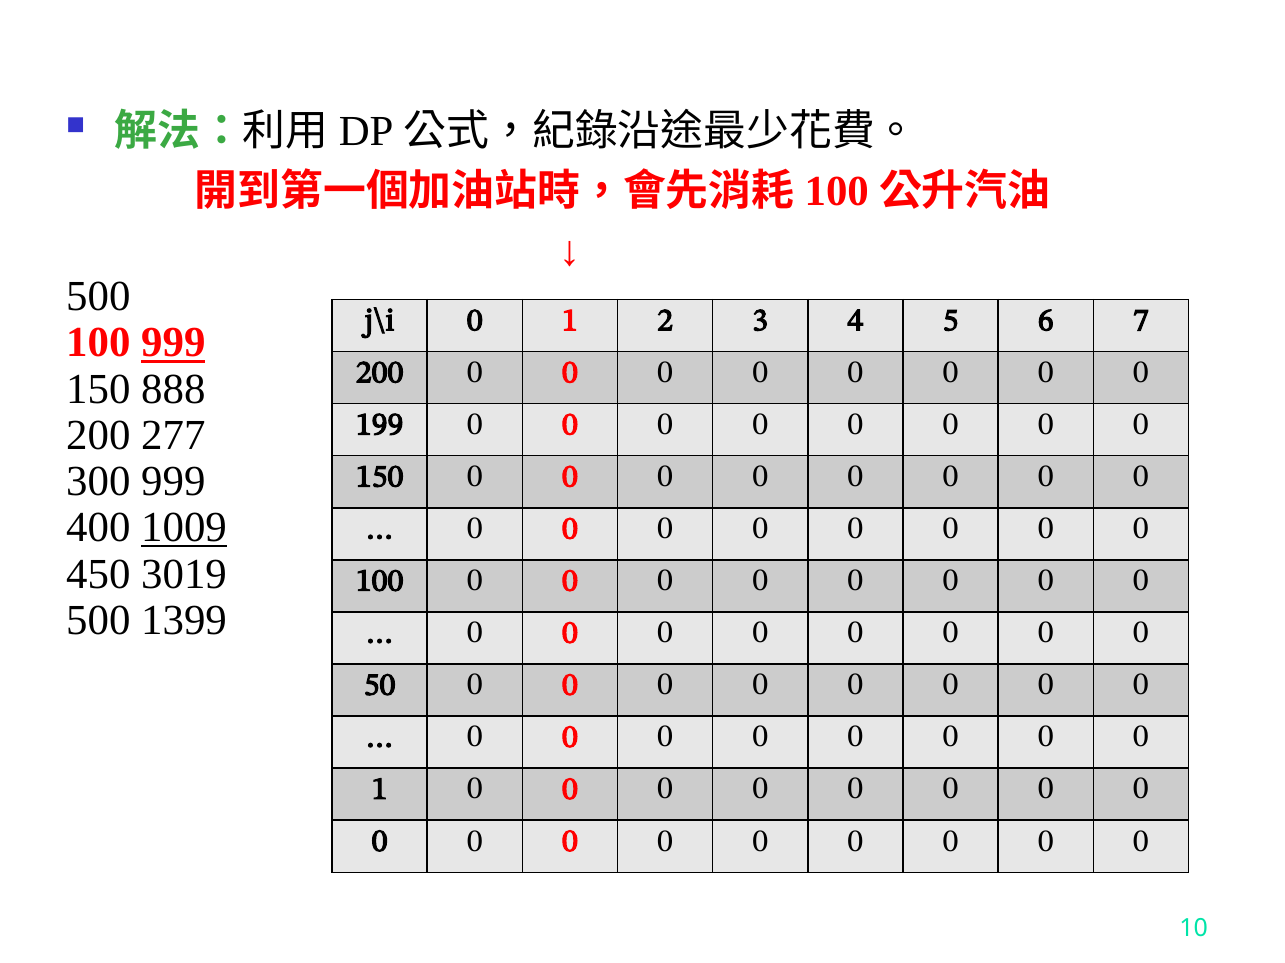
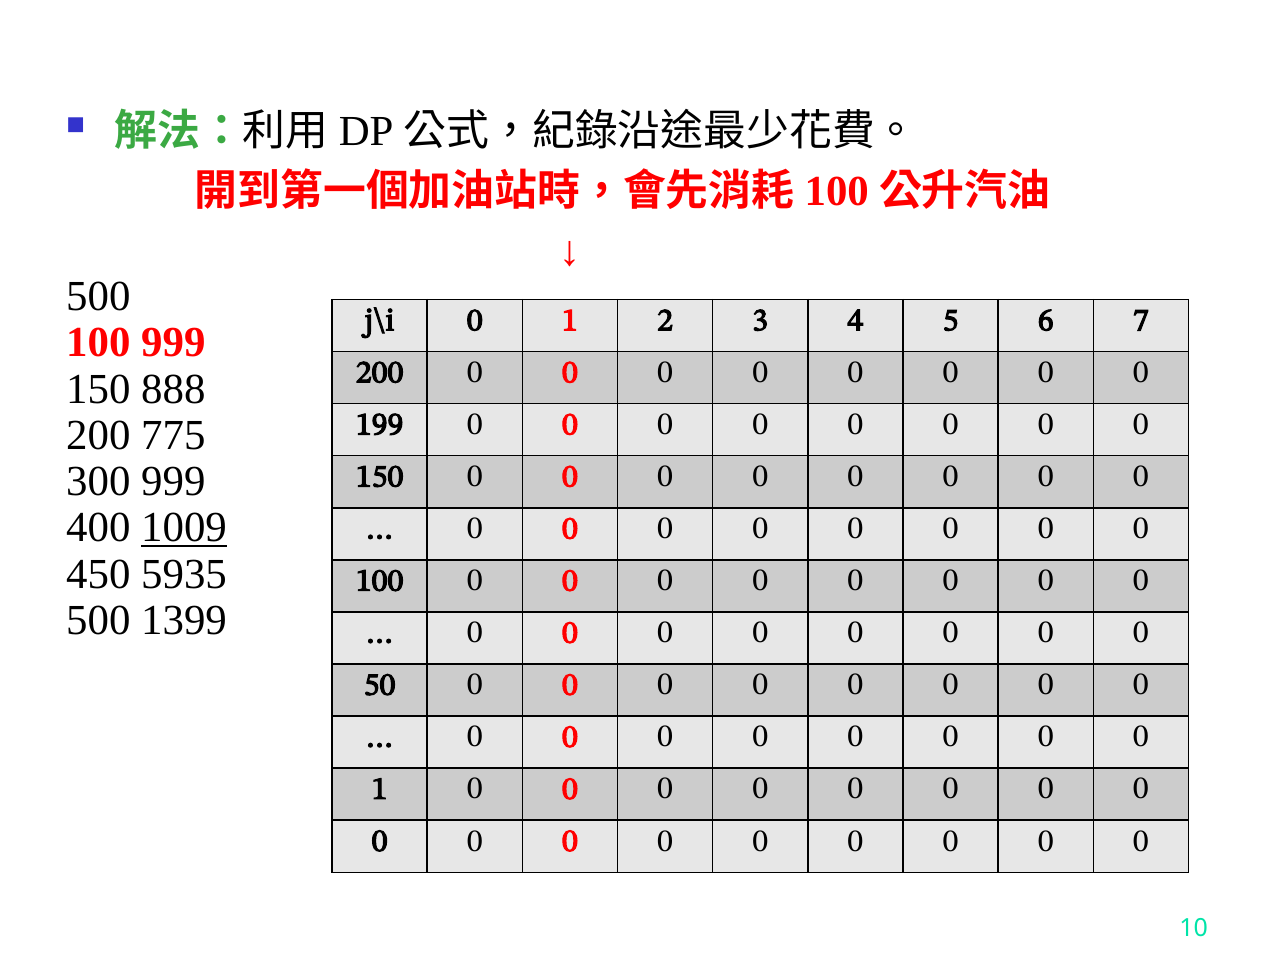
999 underline: present -> none (173, 343)
277: 277 -> 775 (173, 436)
3019: 3019 -> 5935 (184, 574)
